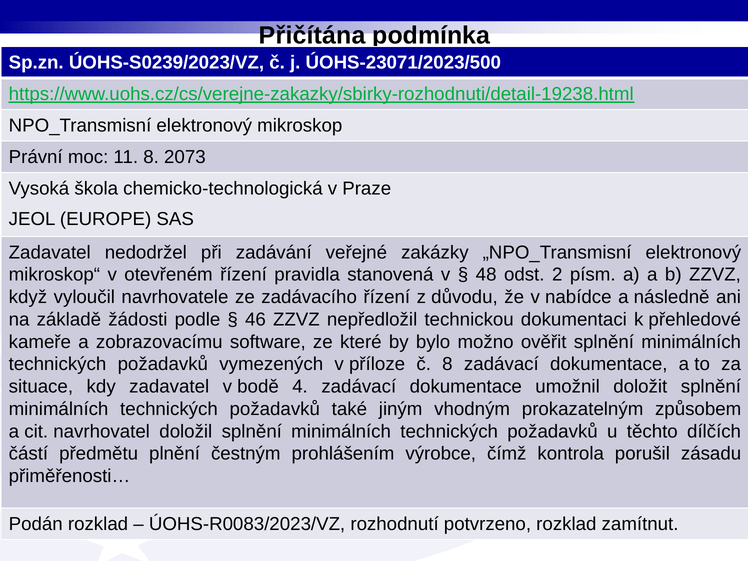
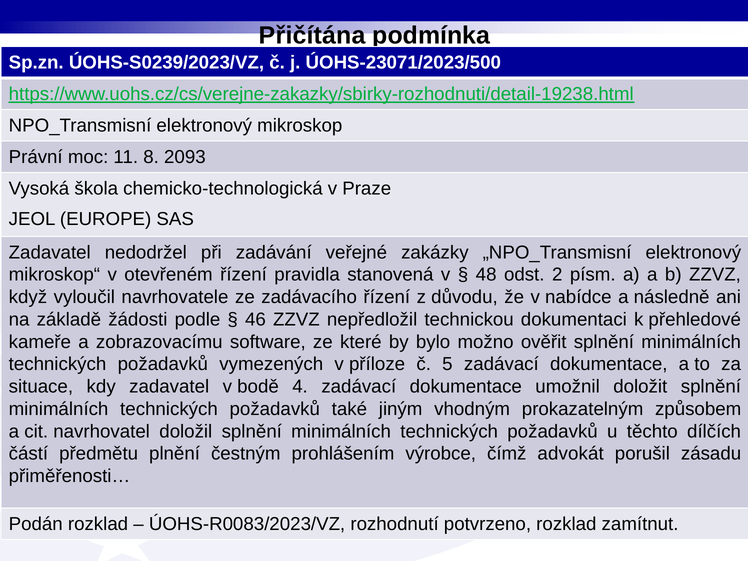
2073: 2073 -> 2093 (185, 157)
č 8: 8 -> 5 (447, 364)
kontrola: kontrola -> advokát (571, 454)
